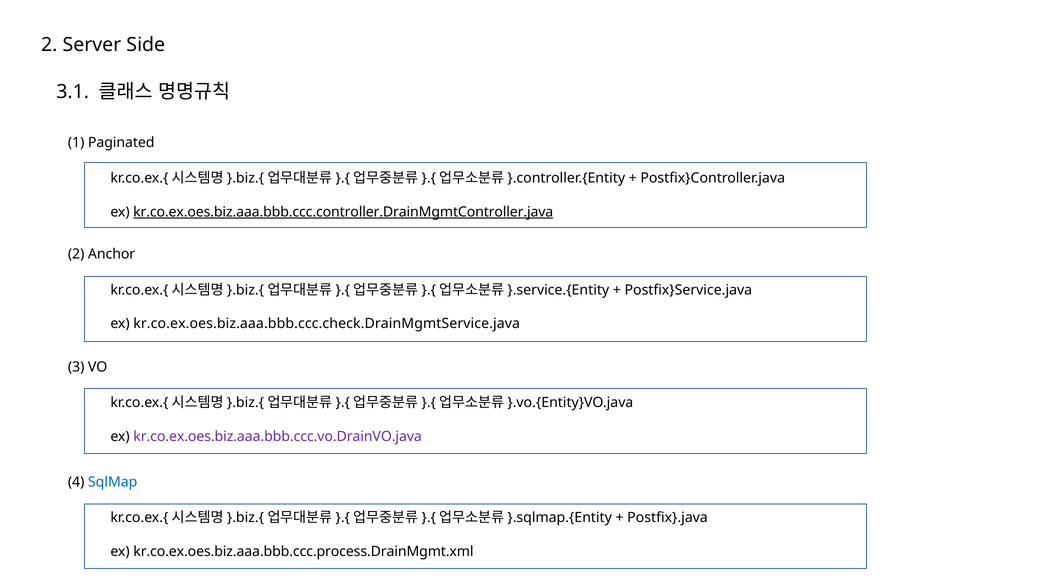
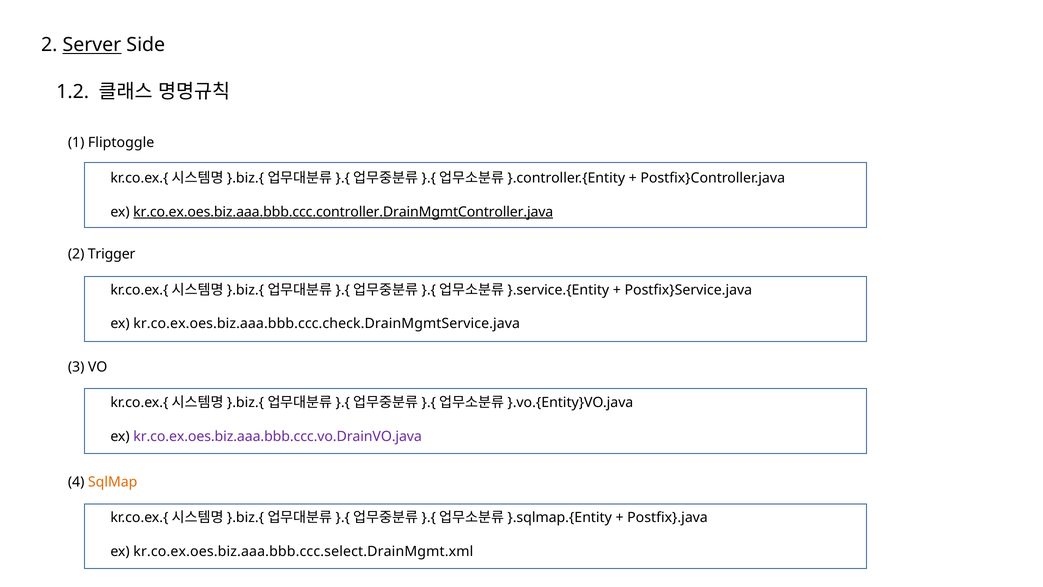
Server underline: none -> present (92, 45)
3.1: 3.1 -> 1.2 (73, 92)
Paginated: Paginated -> Fliptoggle (121, 142)
Anchor: Anchor -> Trigger (112, 254)
SqlMap colour: blue -> orange (113, 482)
kr.co.ex.oes.biz.aaa.bbb.ccc.process.DrainMgmt.xml: kr.co.ex.oes.biz.aaa.bbb.ccc.process.DrainMgmt.xml -> kr.co.ex.oes.biz.aaa.bbb.ccc.select.DrainMgmt.xml (303, 551)
